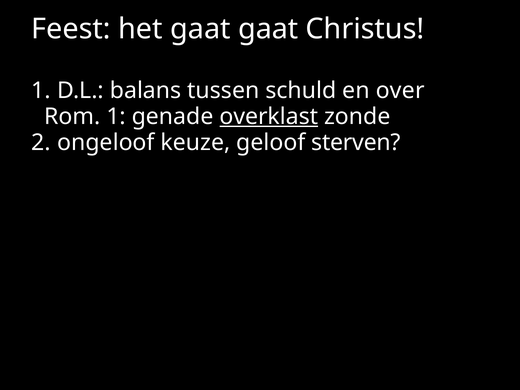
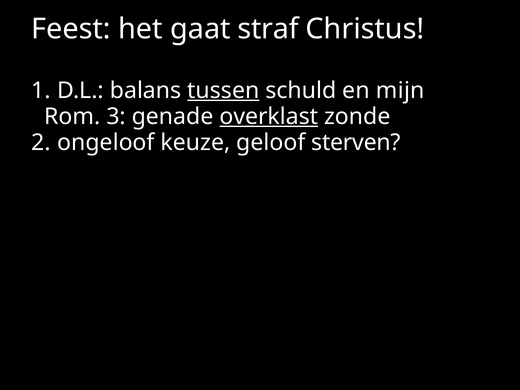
gaat gaat: gaat -> straf (268, 29)
tussen underline: none -> present (223, 90)
over: over -> mijn (400, 90)
Rom 1: 1 -> 3 (116, 116)
